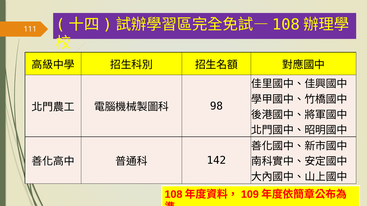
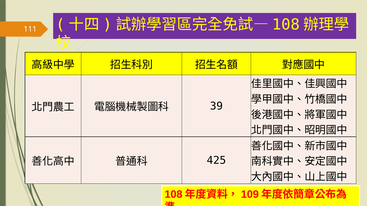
98: 98 -> 39 (216, 106)
142: 142 -> 425 (216, 161)
